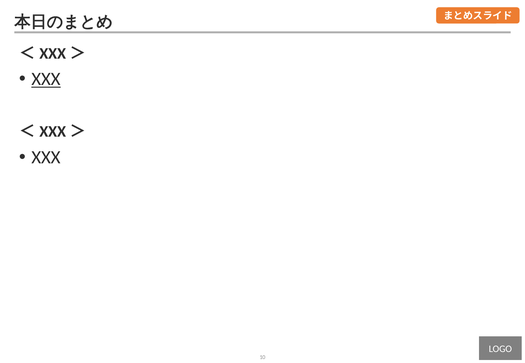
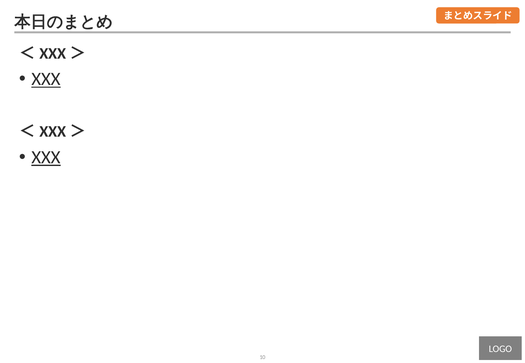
XXX underline: none -> present (46, 157)
